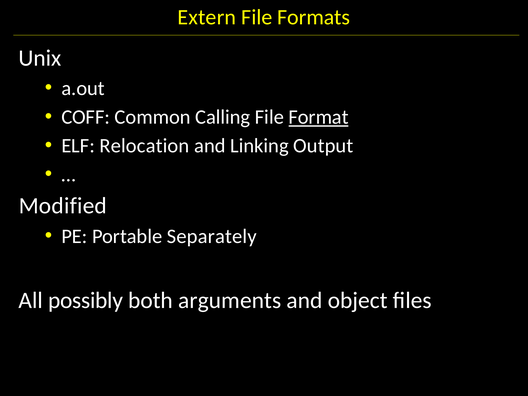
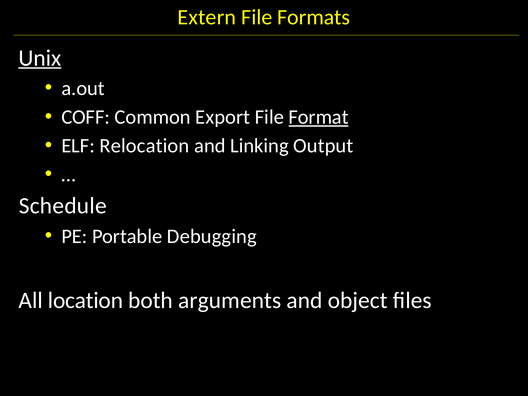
Unix underline: none -> present (40, 58)
Calling: Calling -> Export (223, 117)
Modified: Modified -> Schedule (63, 206)
Separately: Separately -> Debugging (212, 236)
possibly: possibly -> location (86, 300)
